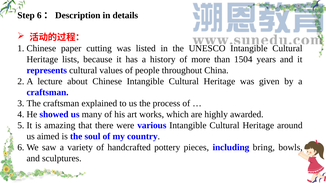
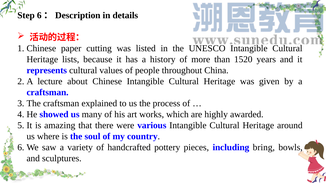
1504: 1504 -> 1520 (243, 60)
aimed: aimed -> where (48, 137)
